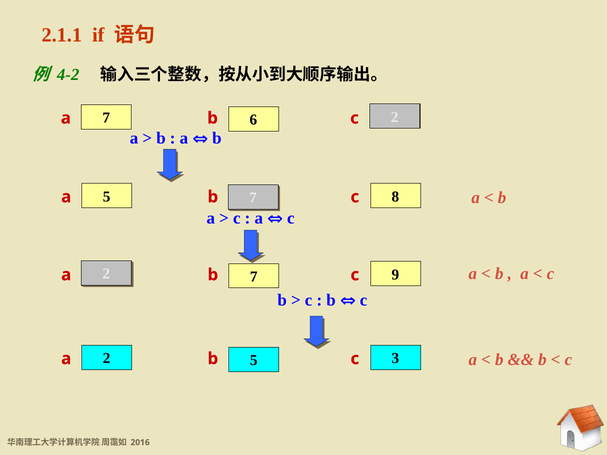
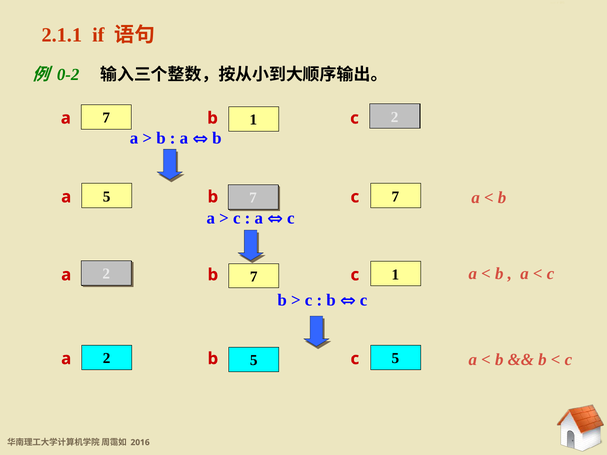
4-2: 4-2 -> 0-2 (68, 75)
a 7 6: 6 -> 1 (253, 120)
8: 8 -> 7 (395, 197)
9: 9 -> 1 (395, 275)
5 3: 3 -> 5 (395, 359)
